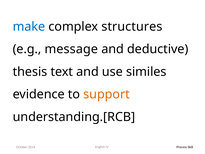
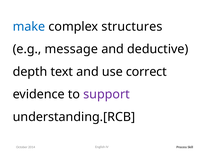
thesis: thesis -> depth (30, 72)
similes: similes -> correct (146, 72)
support colour: orange -> purple (107, 94)
